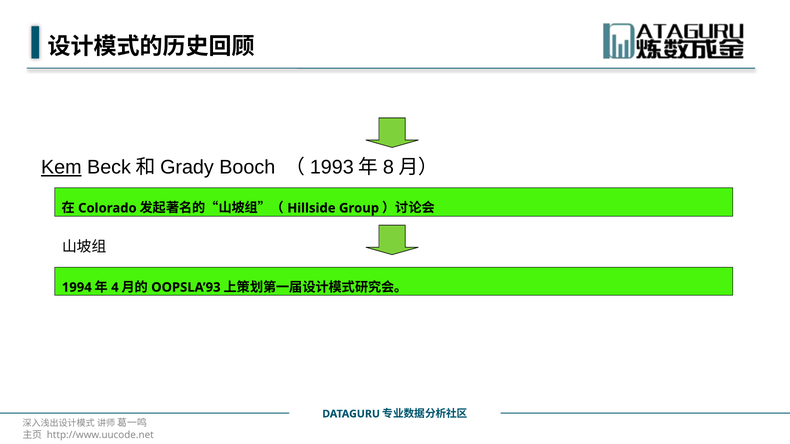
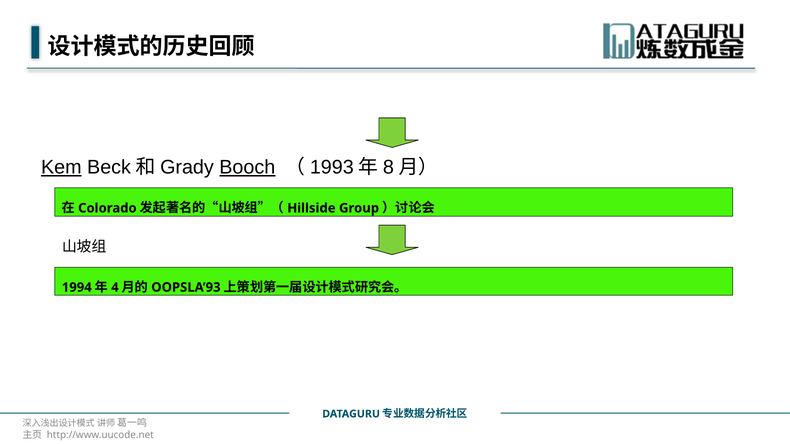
Booch underline: none -> present (247, 167)
